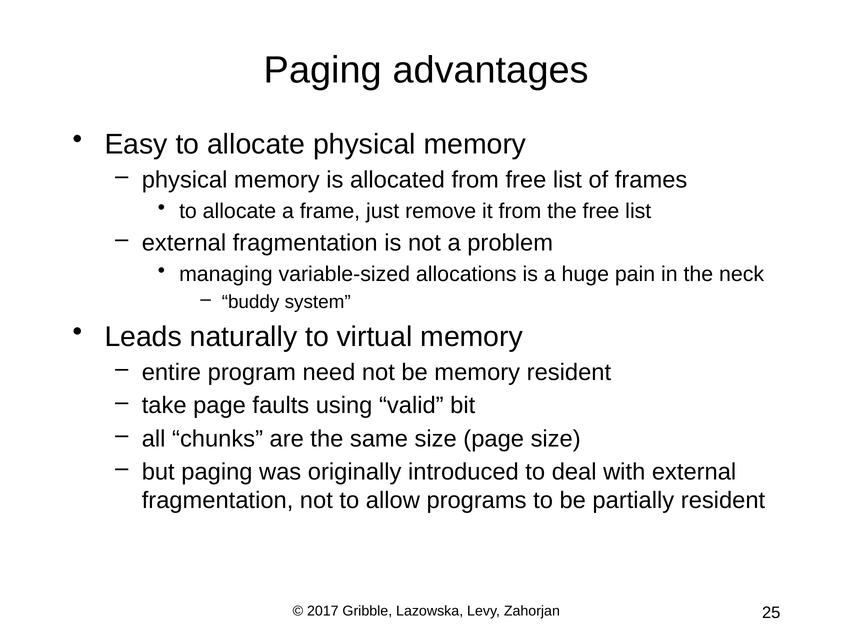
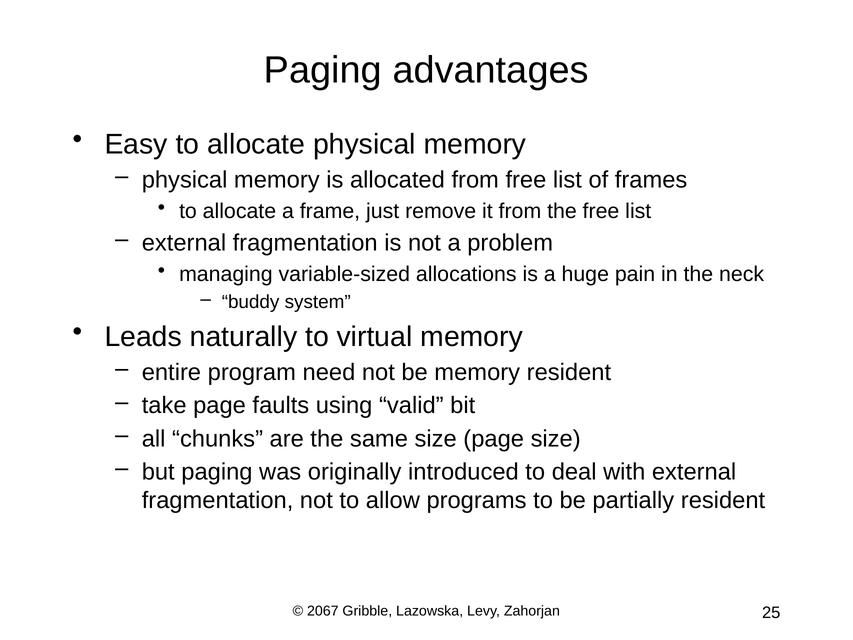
2017: 2017 -> 2067 (323, 611)
